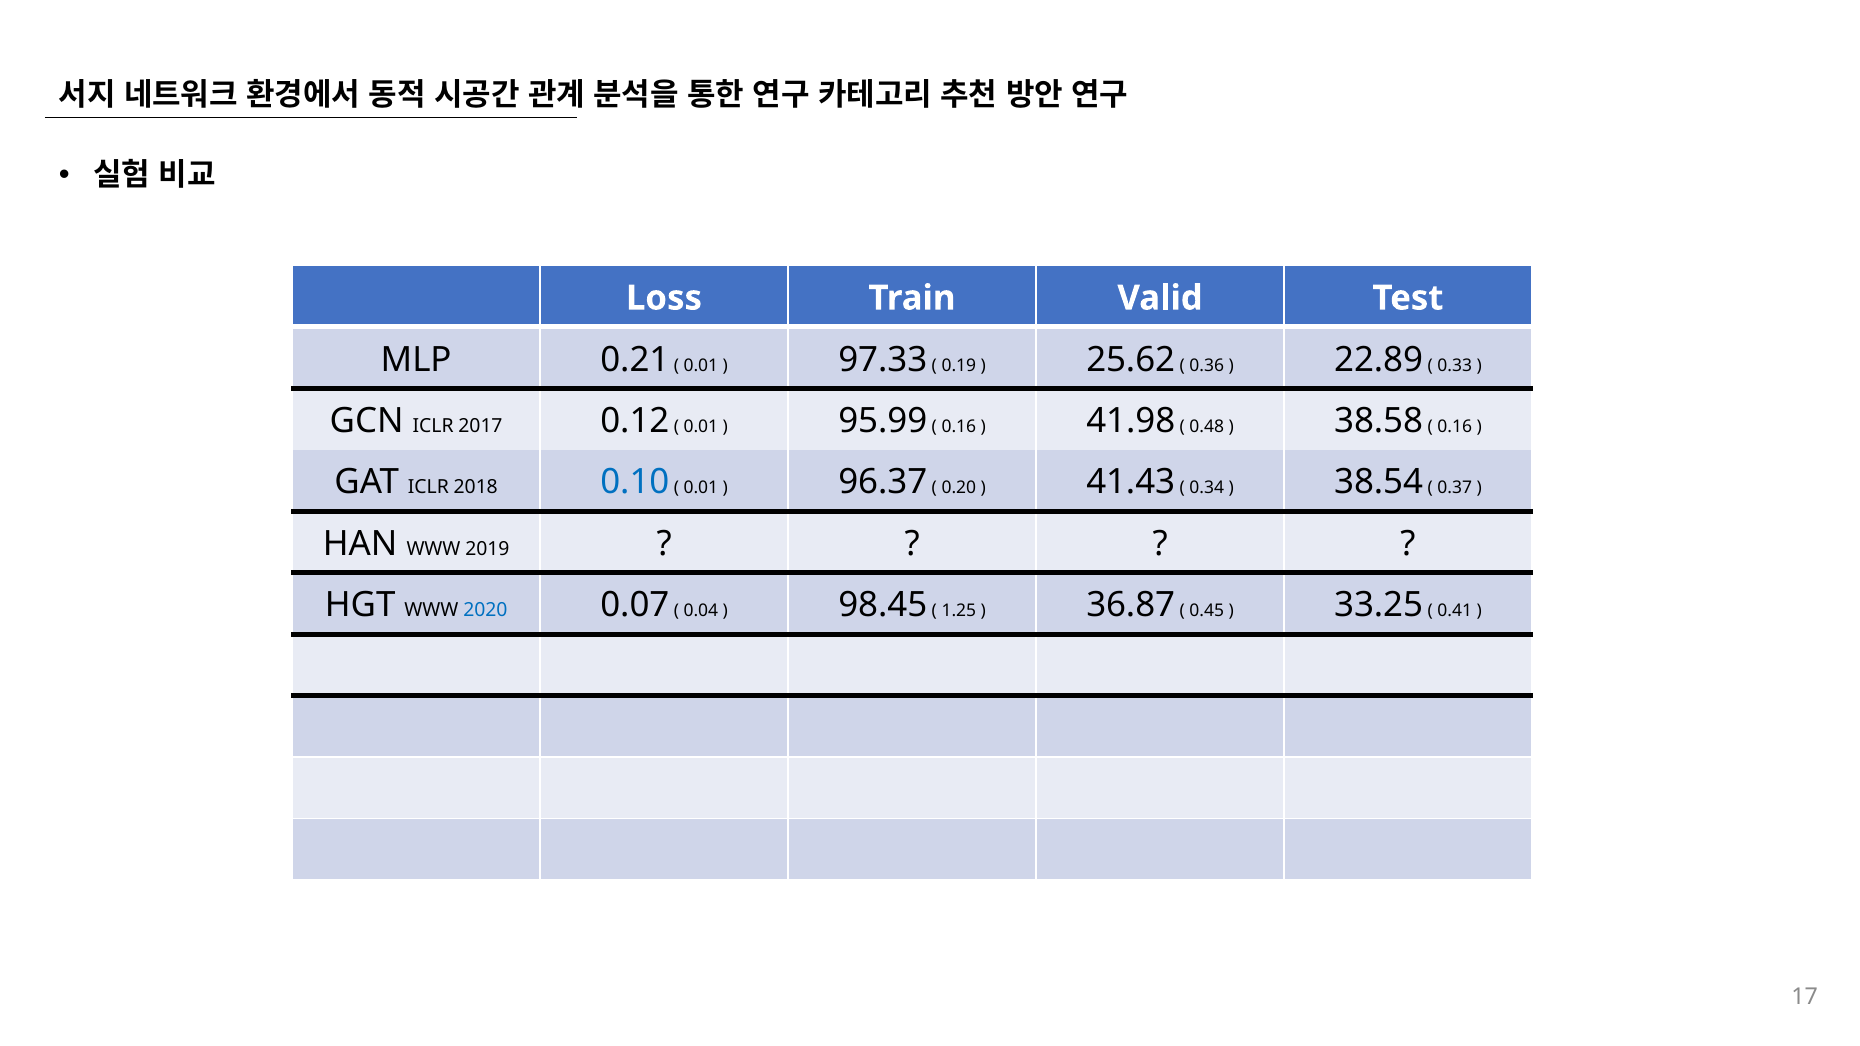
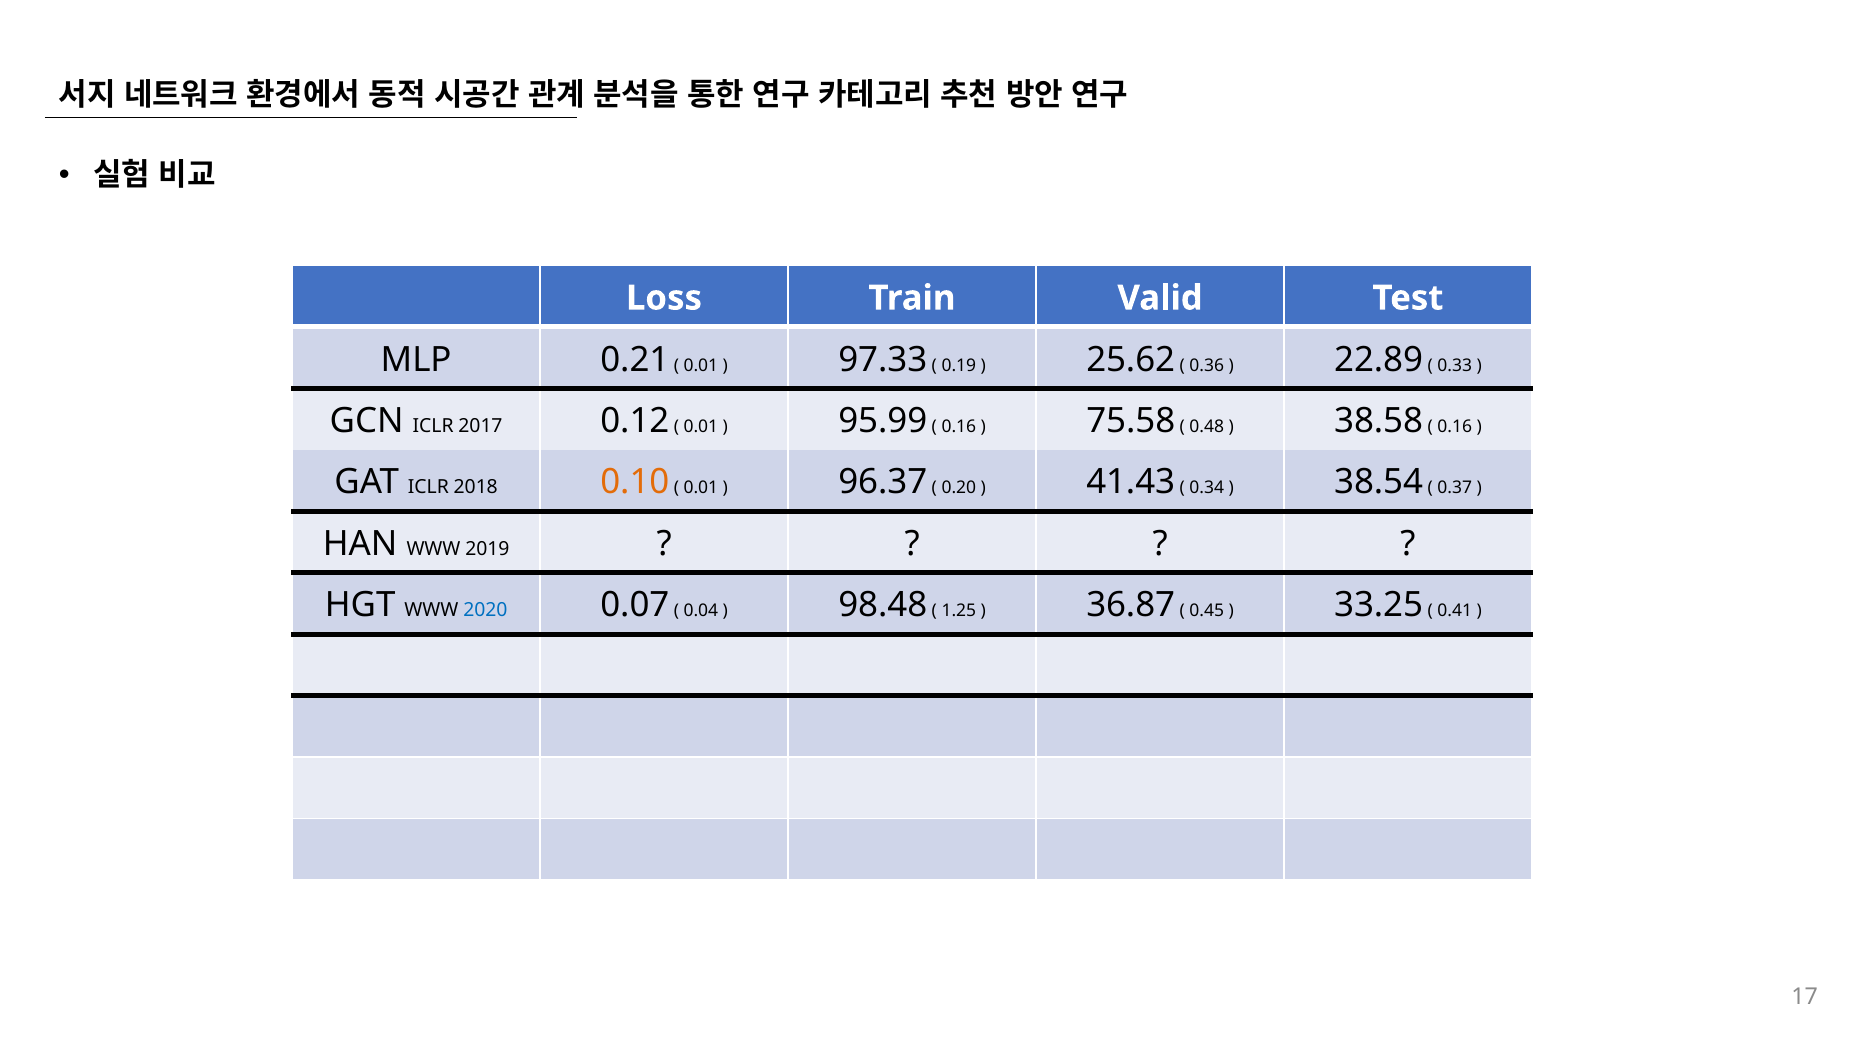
41.98: 41.98 -> 75.58 (1131, 421)
0.10 colour: blue -> orange (635, 483)
98.45: 98.45 -> 98.48 (883, 605)
